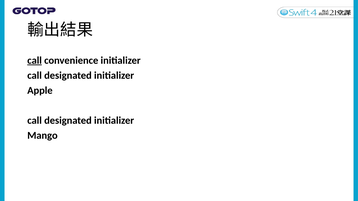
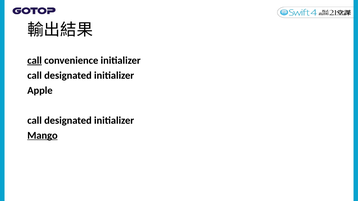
Mango underline: none -> present (42, 136)
